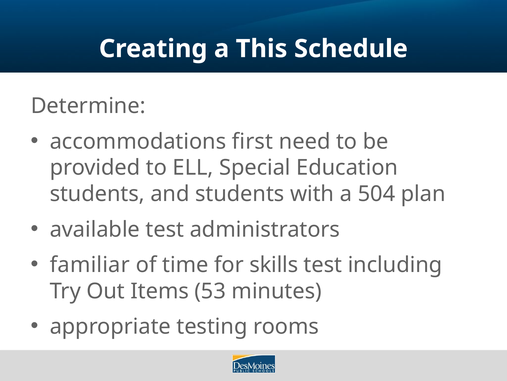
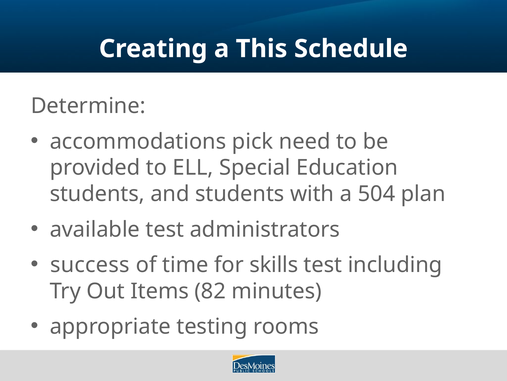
first: first -> pick (253, 141)
familiar: familiar -> success (90, 264)
53: 53 -> 82 (210, 291)
